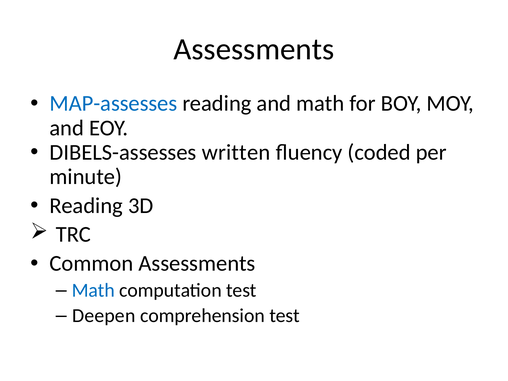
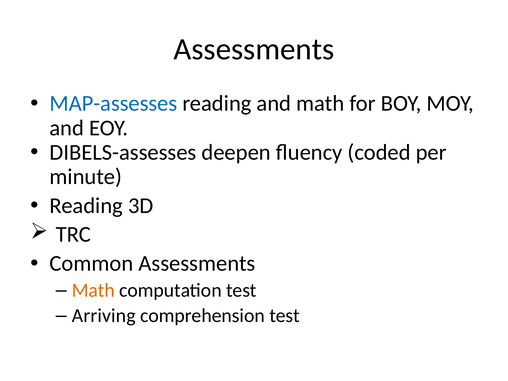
written: written -> deepen (236, 152)
Math colour: blue -> orange (93, 290)
Deepen: Deepen -> Arriving (104, 316)
